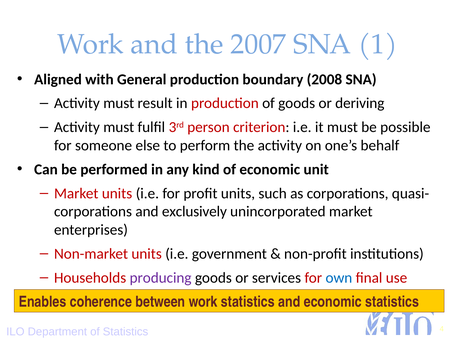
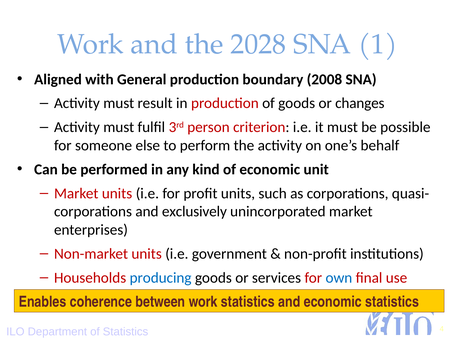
2007: 2007 -> 2028 (258, 44)
deriving: deriving -> changes (360, 103)
producing colour: purple -> blue (161, 277)
